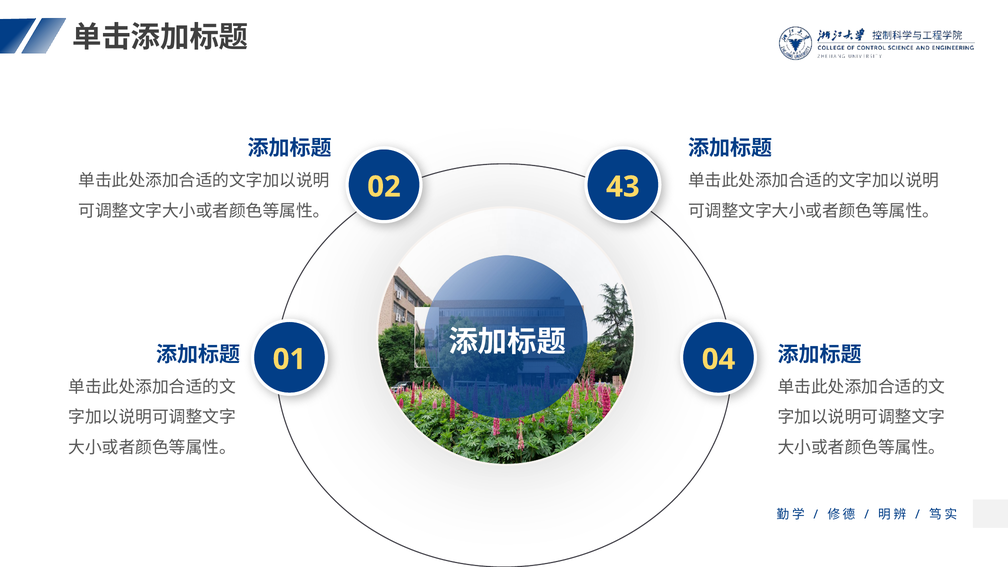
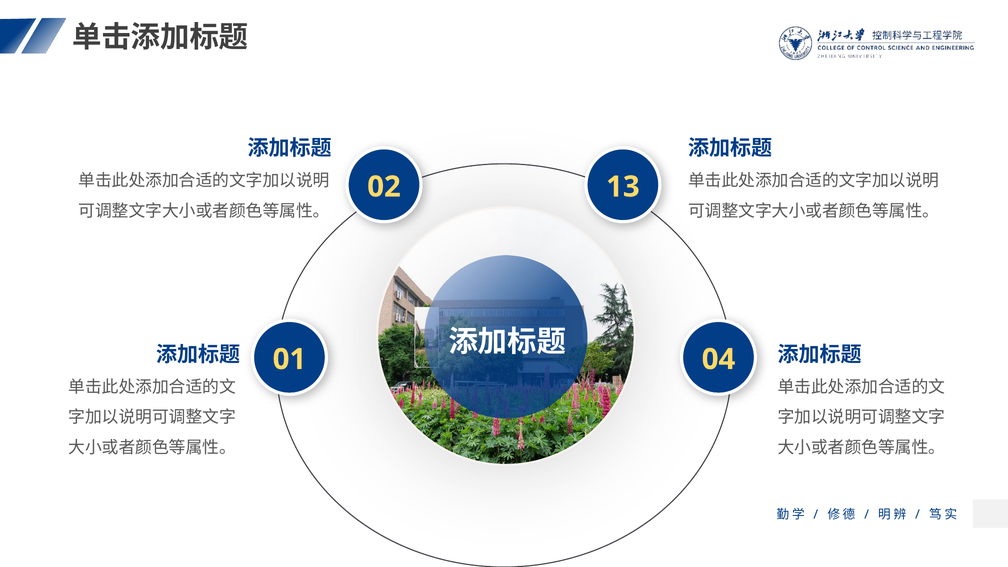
43: 43 -> 13 (623, 187)
